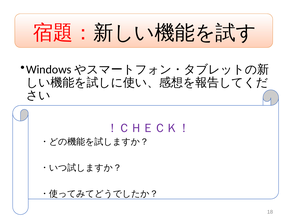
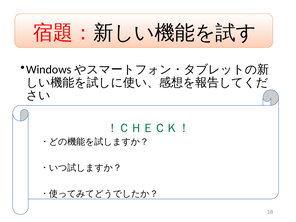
！ＣＨＥＣＫ！ colour: purple -> green (148, 128)
